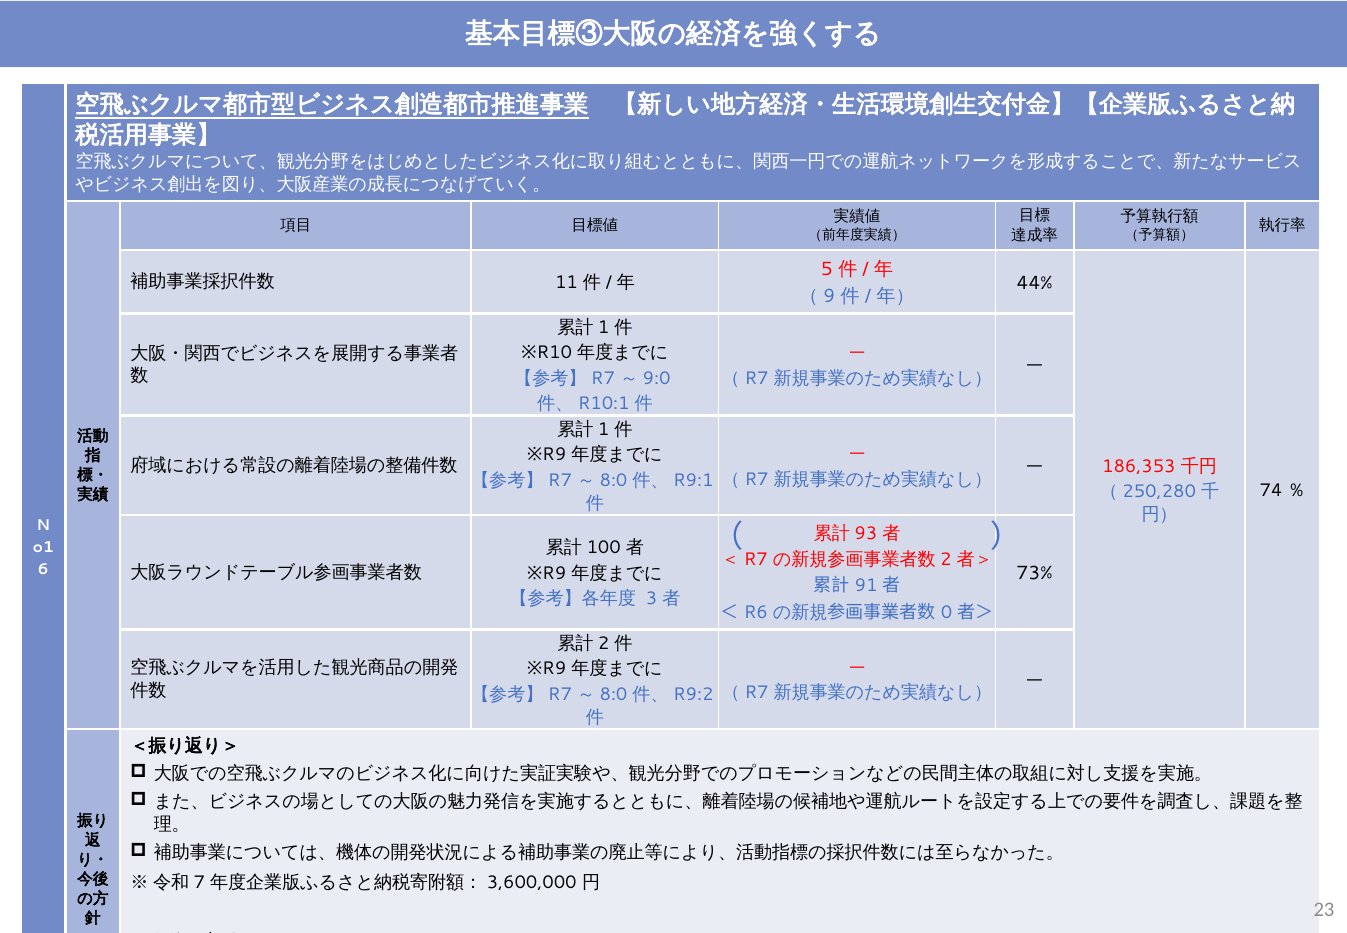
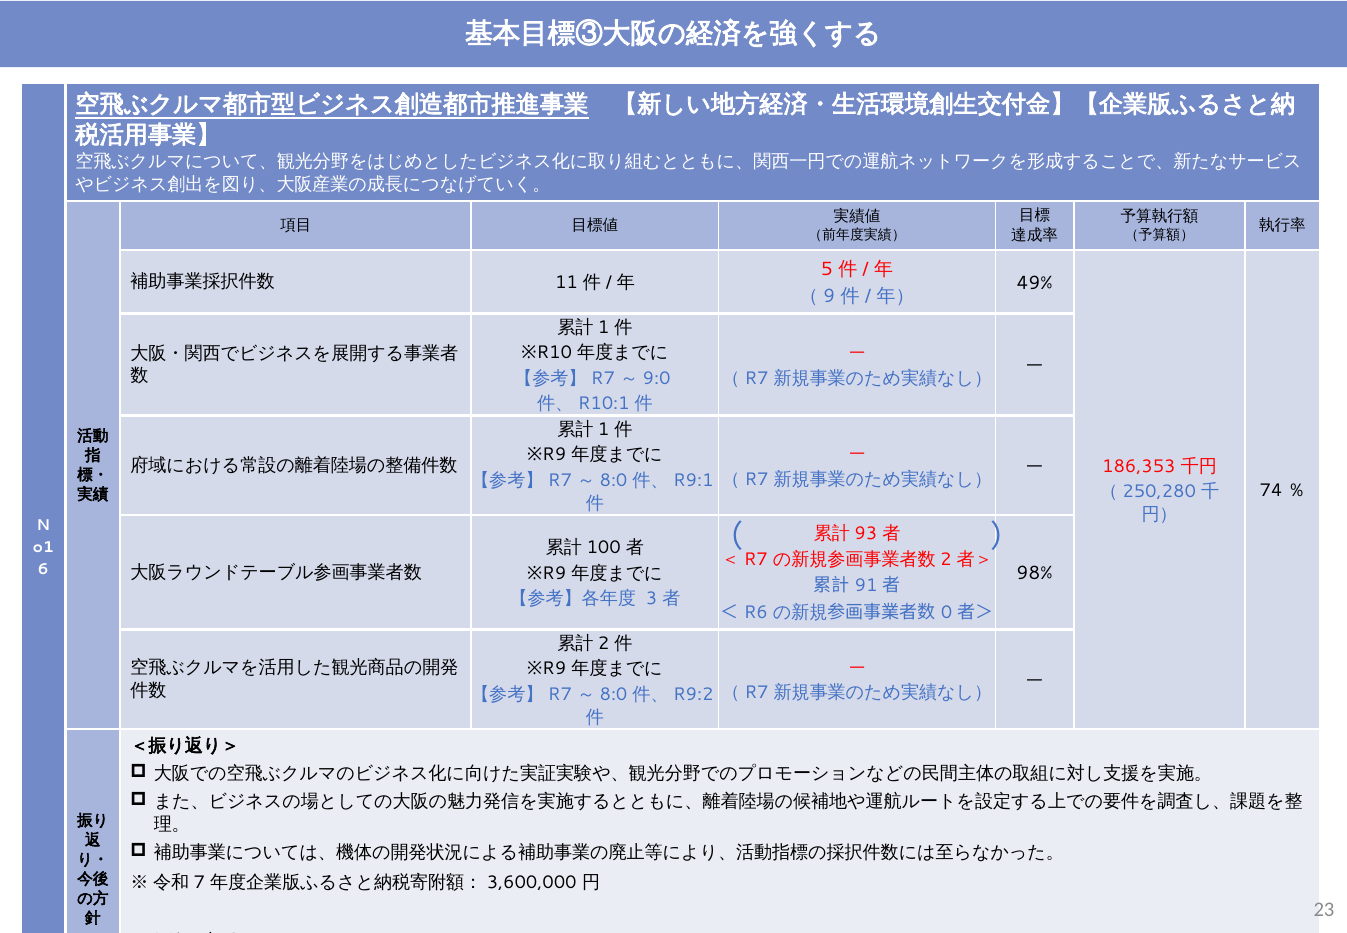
44%: 44% -> 49% (1035, 283)
73%: 73% -> 98% (1035, 573)
